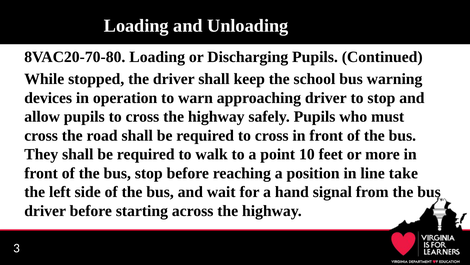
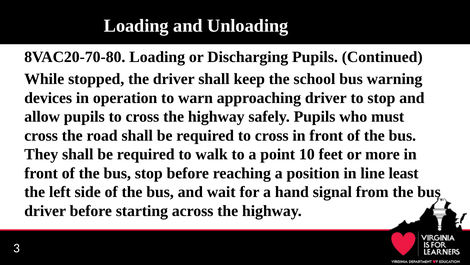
take: take -> least (404, 173)
